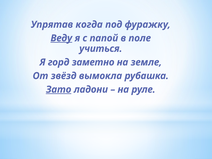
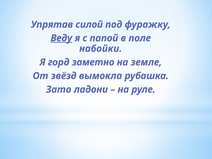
когда: когда -> силой (89, 25)
учиться: учиться -> набойки (101, 49)
Зато underline: present -> none (59, 89)
